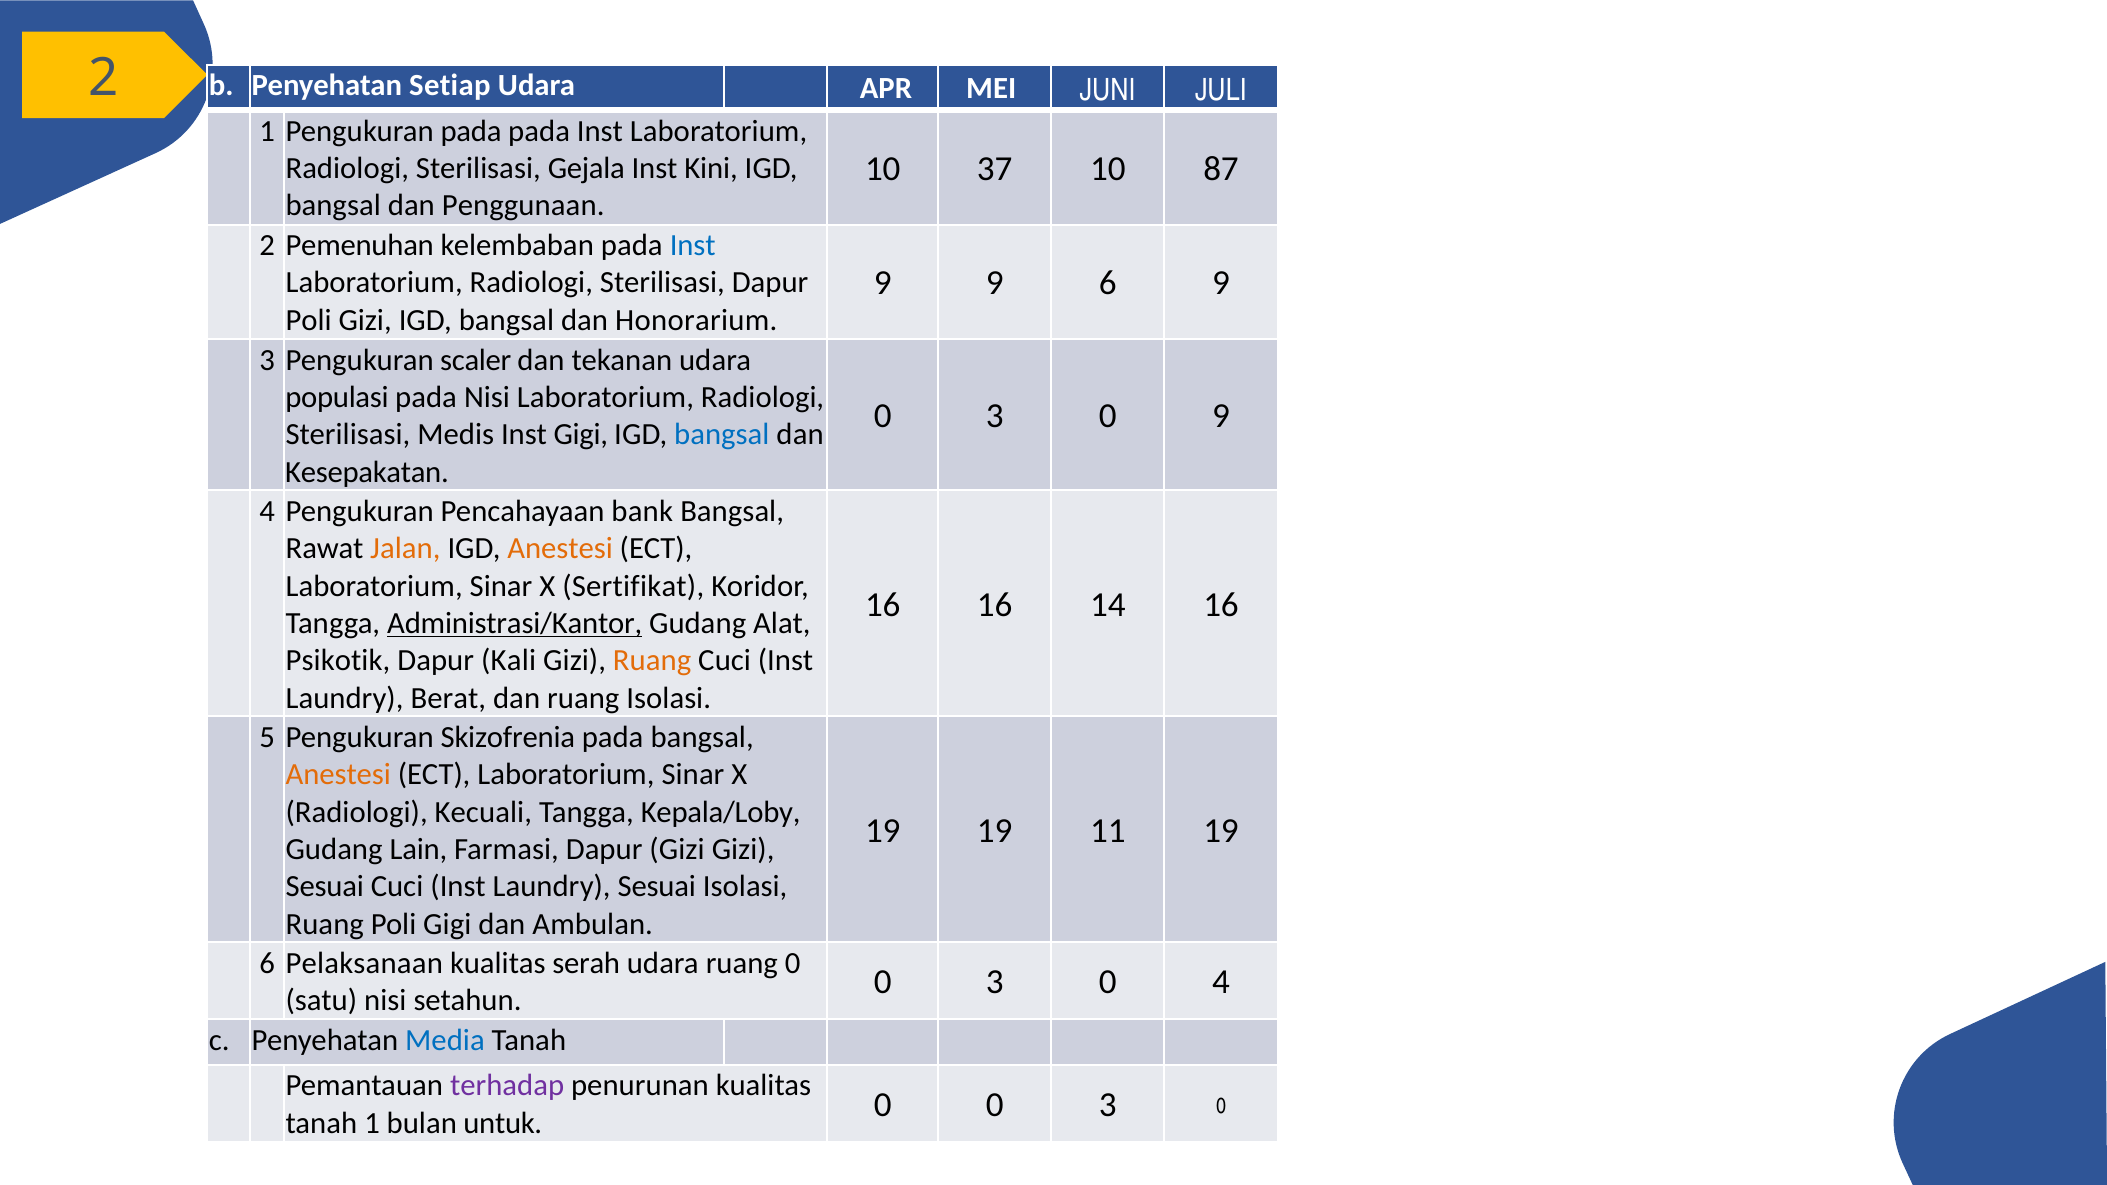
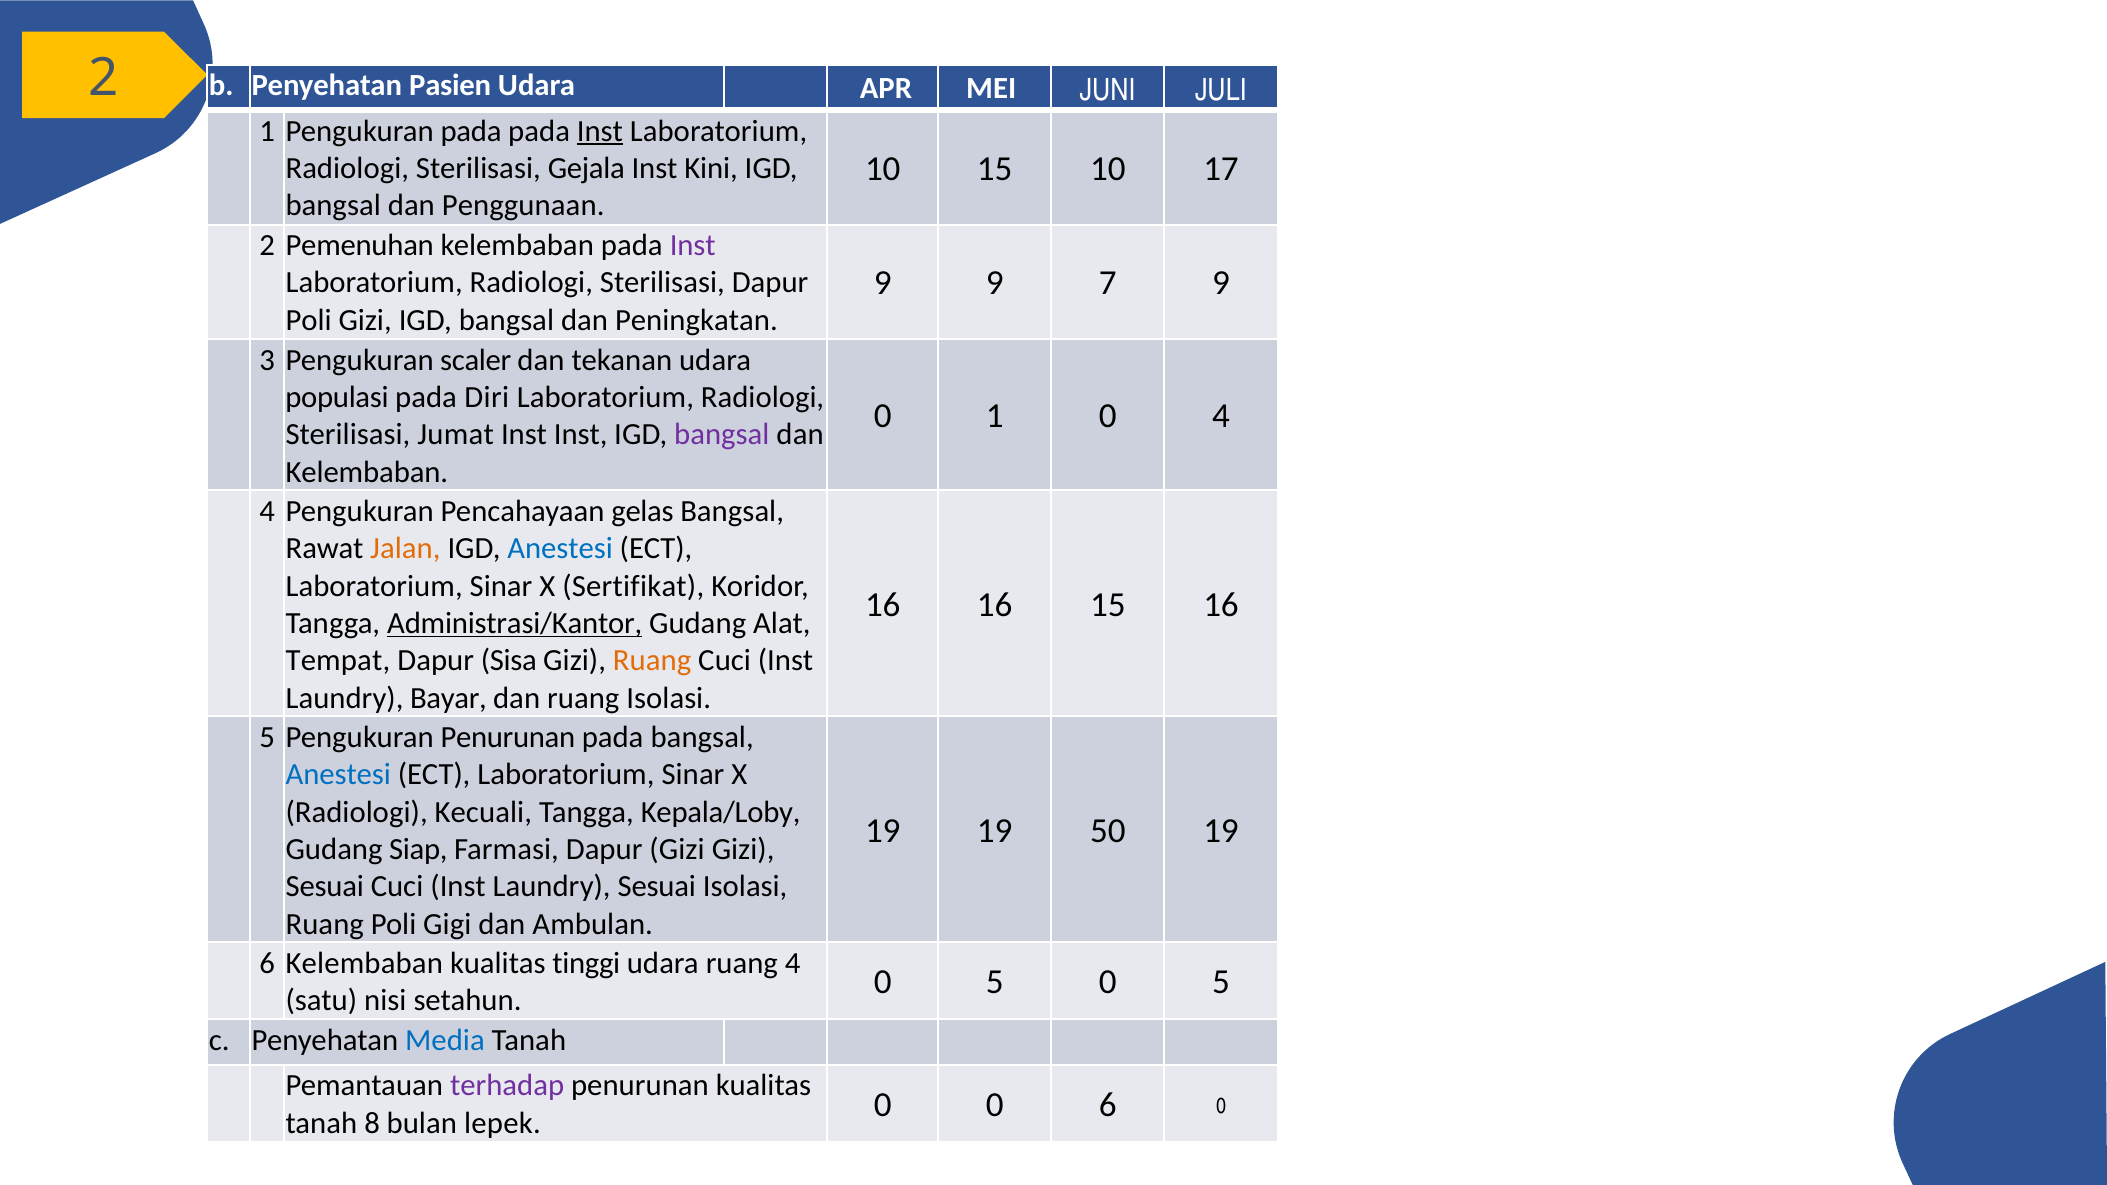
Setiap: Setiap -> Pasien (450, 85)
Inst underline: none -> present (600, 131)
10 37: 37 -> 15 (995, 169)
87: 87 -> 17 (1221, 169)
Inst colour: blue -> purple (693, 245)
9 6: 6 -> 7 (1108, 283)
Honorarium: Honorarium -> Peningkatan (696, 320)
pada Nisi: Nisi -> Diri (487, 397)
3: 3 -> 1 (995, 416)
0 9: 9 -> 4 (1221, 416)
Medis: Medis -> Jumat (456, 435)
Inst Gigi: Gigi -> Inst (581, 435)
bangsal colour: blue -> purple (722, 435)
Kesepakatan: Kesepakatan -> Kelembaban (367, 472)
bank: bank -> gelas (643, 511)
Anestesi colour: orange -> blue (560, 549)
16 14: 14 -> 15 (1108, 605)
Psikotik: Psikotik -> Tempat (338, 661)
Kali: Kali -> Sisa (509, 661)
Berat: Berat -> Bayar (448, 698)
Pengukuran Skizofrenia: Skizofrenia -> Penurunan (508, 737)
Anestesi colour: orange -> blue (338, 775)
11: 11 -> 50 (1108, 831)
Lain: Lain -> Siap (418, 849)
6 Pelaksanaan: Pelaksanaan -> Kelembaban (364, 963)
serah: serah -> tinggi (586, 963)
ruang 0: 0 -> 4 (793, 963)
3: 3 -> 5 (995, 982)
4: 4 -> 5 (1221, 982)
0 0 3: 3 -> 6 (1108, 1105)
tanah 1: 1 -> 8 (372, 1123)
untuk: untuk -> lepek (503, 1123)
